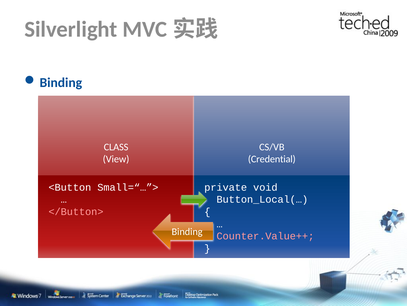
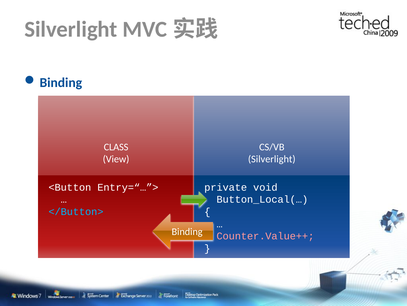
Credential: Credential -> Silverlight (272, 159)
Small=“…”>: Small=“…”> -> Entry=“…”> (128, 187)
</Button> colour: pink -> light blue (76, 211)
